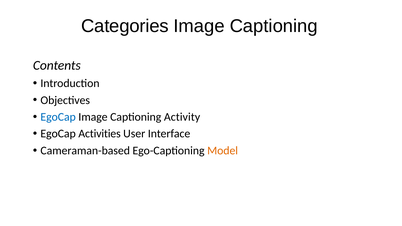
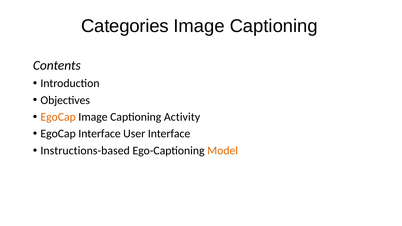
EgoCap colour: blue -> orange (58, 117)
EgoCap Activities: Activities -> Interface (100, 134)
Cameraman-based: Cameraman-based -> Instructions-based (85, 151)
